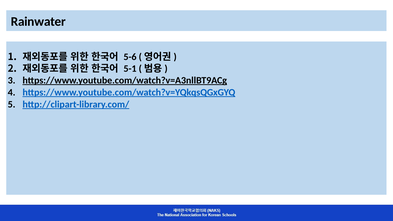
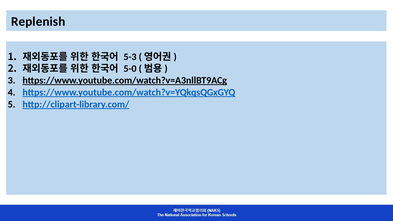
Rainwater: Rainwater -> Replenish (38, 22)
5-6: 5-6 -> 5-3 (130, 57)
5-1: 5-1 -> 5-0 (130, 69)
